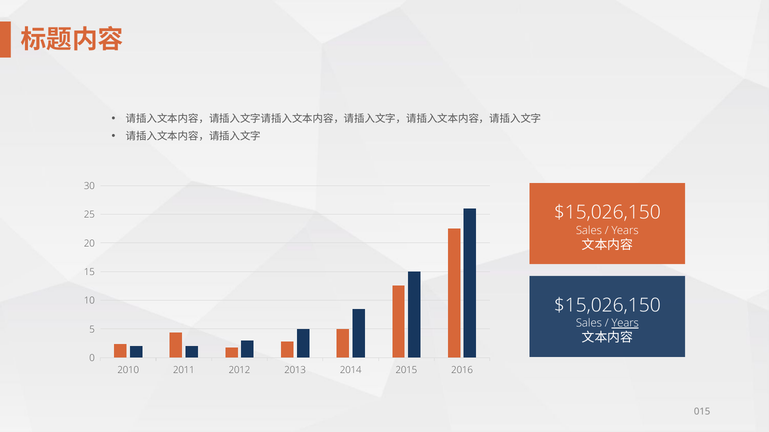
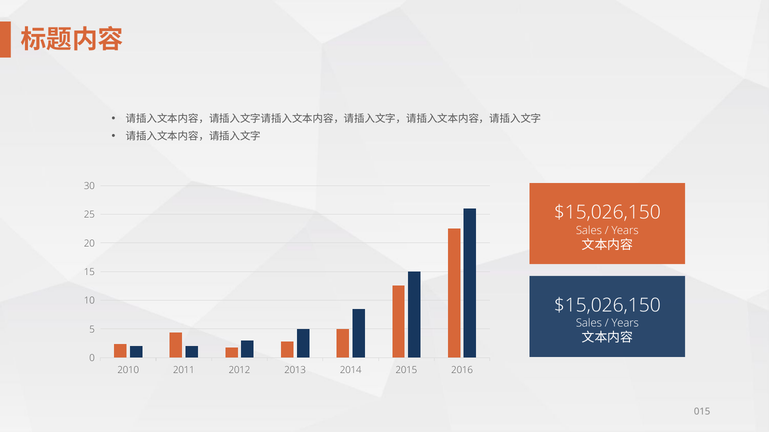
Years underline: present -> none (625, 324)
